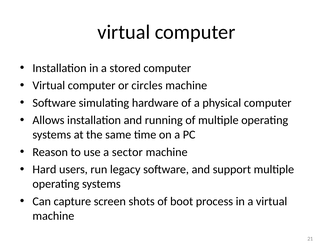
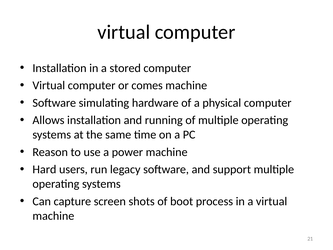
circles: circles -> comes (147, 85)
sector: sector -> power (127, 152)
